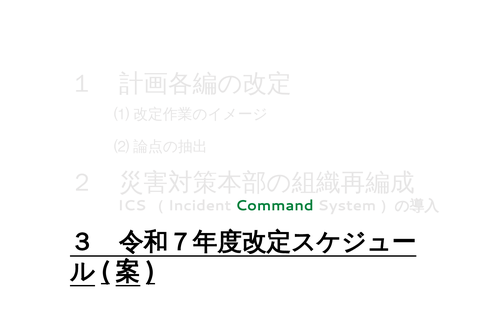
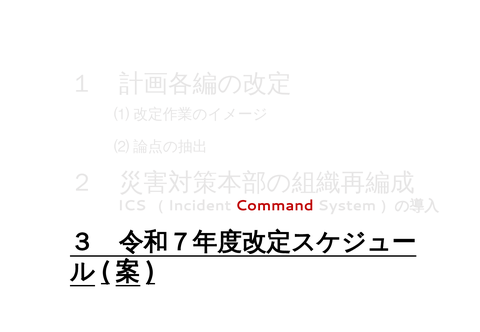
Command colour: green -> red (275, 206)
